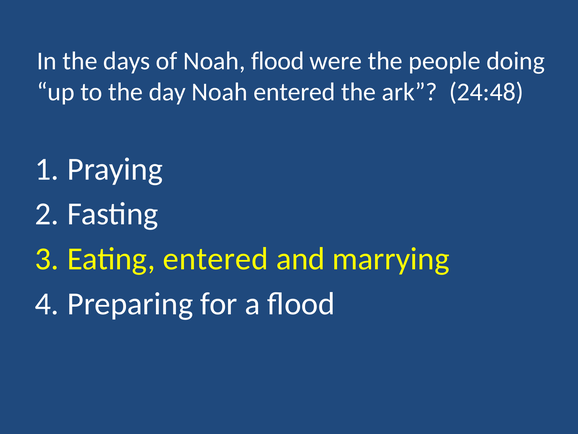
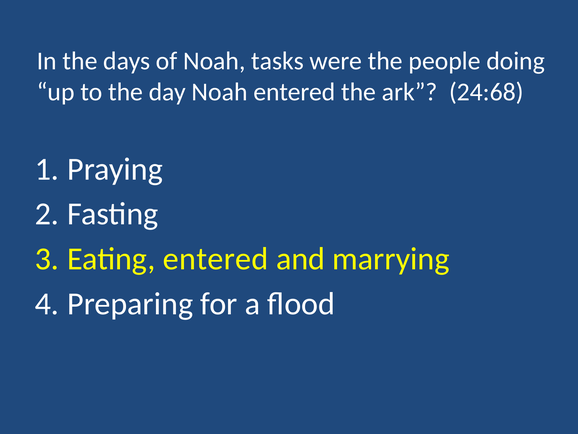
Noah flood: flood -> tasks (278, 61)
24:48: 24:48 -> 24:68 (486, 92)
